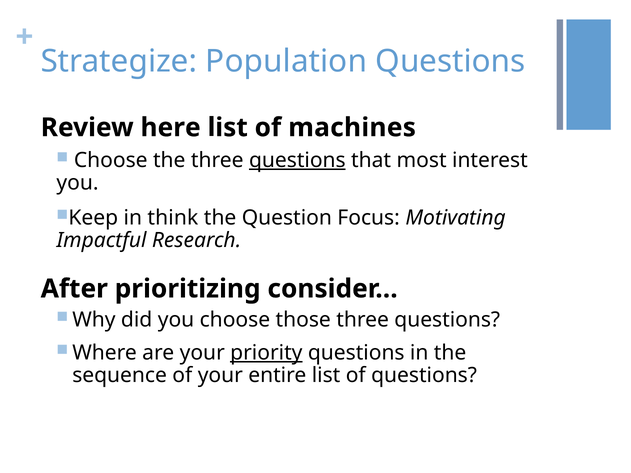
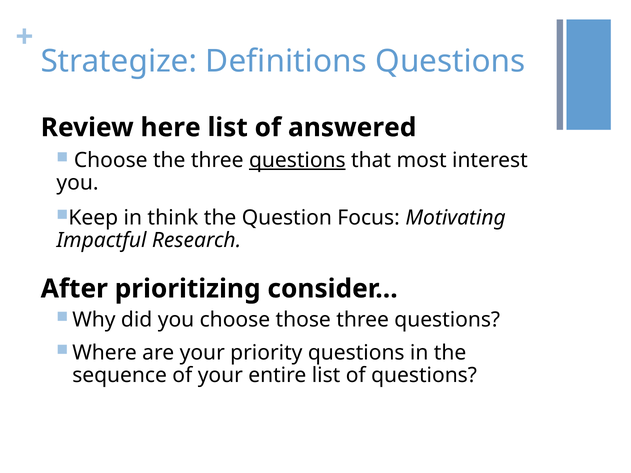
Population: Population -> Definitions (286, 61)
machines: machines -> answered (352, 128)
priority underline: present -> none (266, 353)
